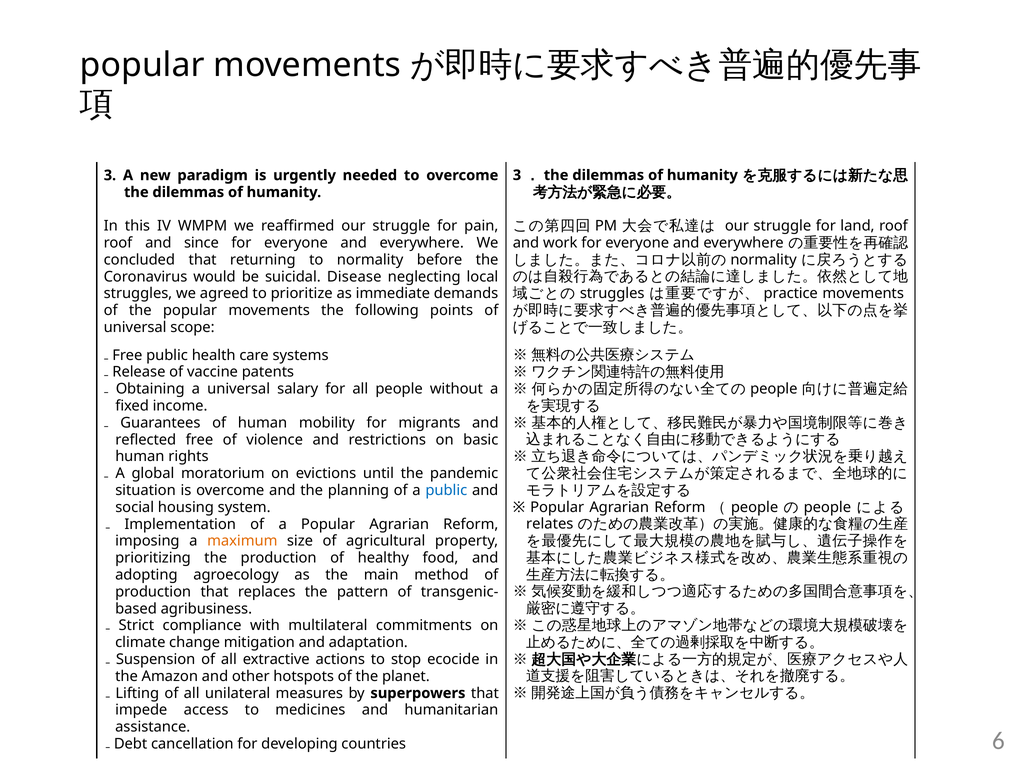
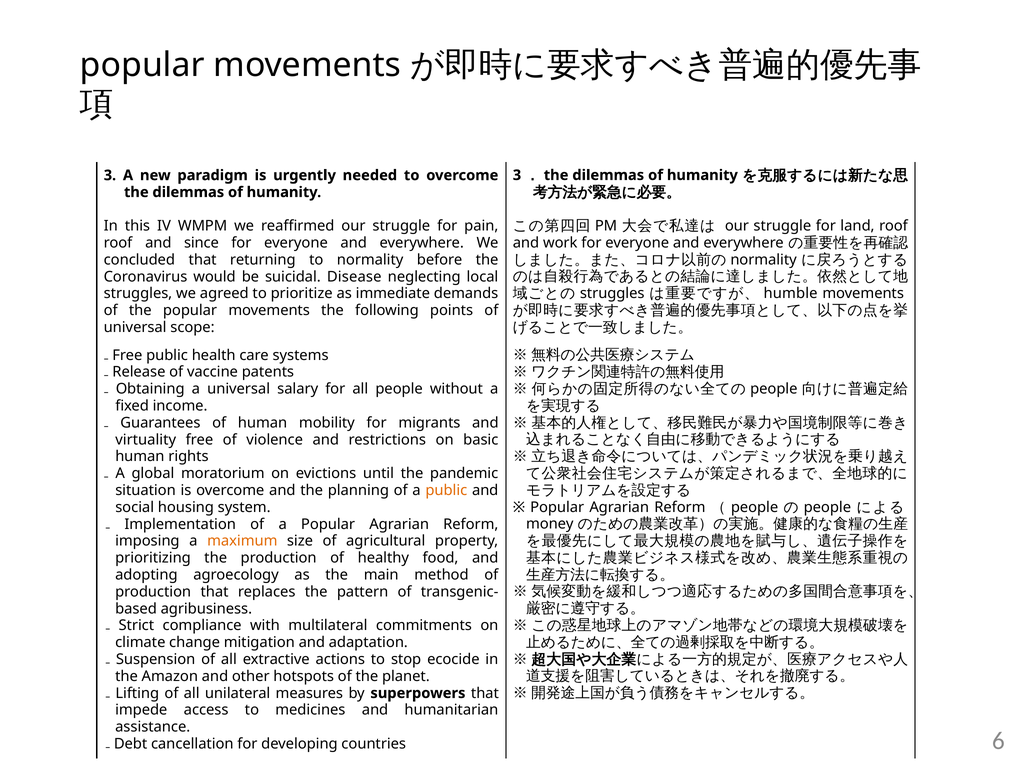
practice: practice -> humble (791, 294)
reflected: reflected -> virtuality (146, 440)
public colour: blue -> orange (446, 491)
relates: relates -> money (550, 524)
